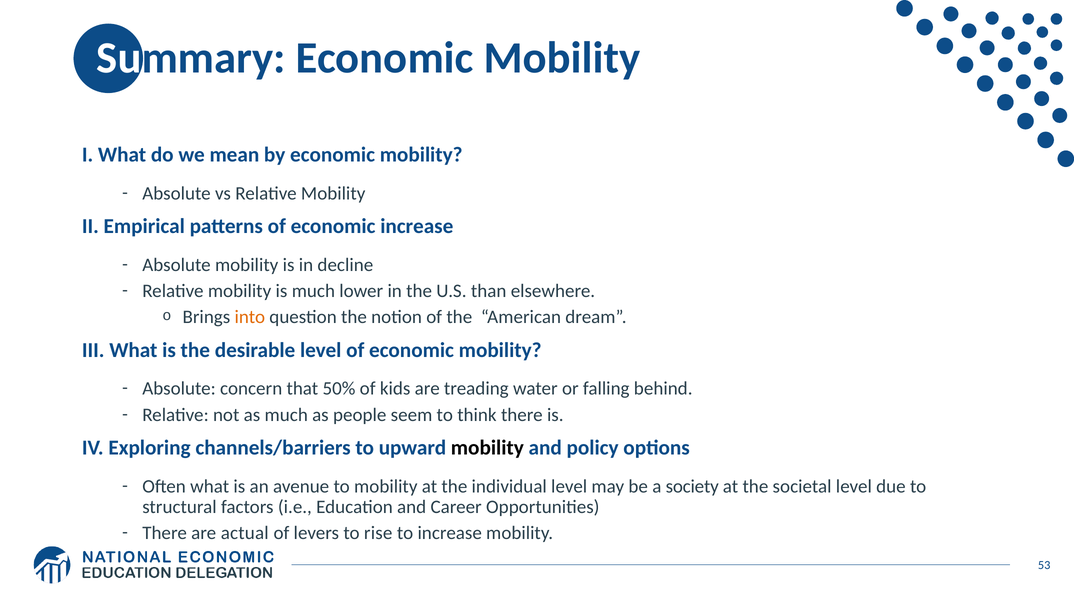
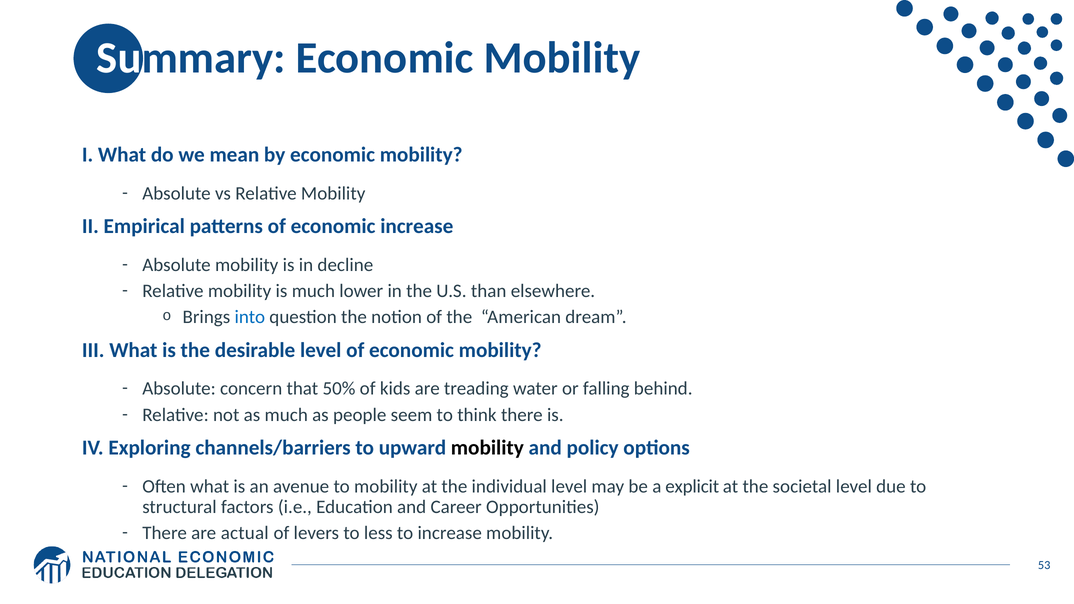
into colour: orange -> blue (250, 317)
society: society -> explicit (692, 486)
rise: rise -> less (378, 533)
